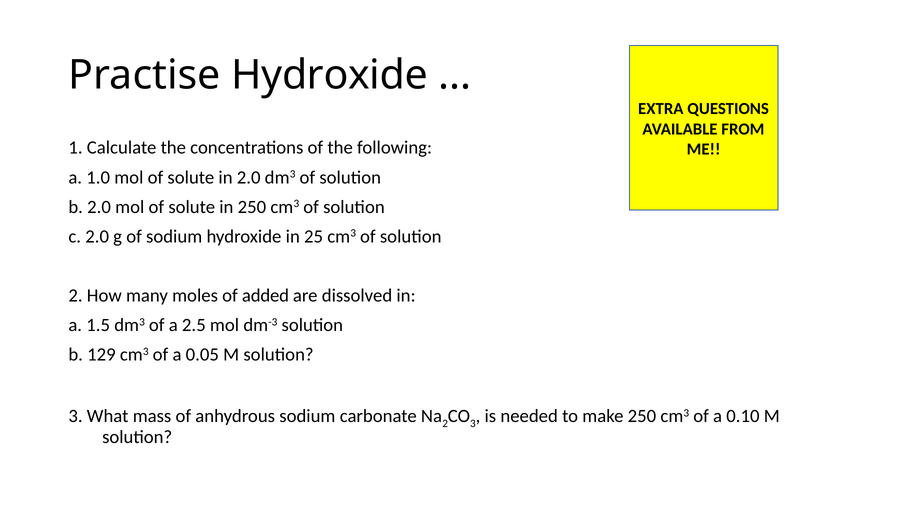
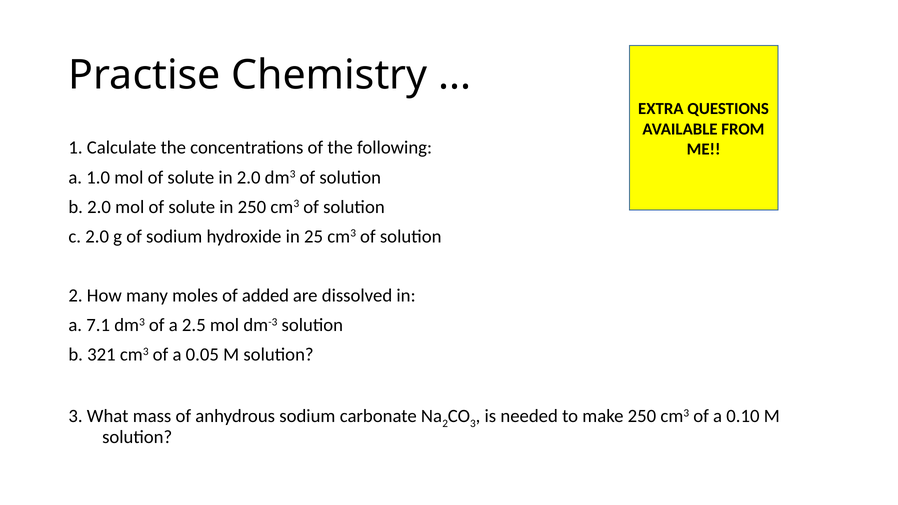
Practise Hydroxide: Hydroxide -> Chemistry (329, 75)
1.5: 1.5 -> 7.1 (98, 325)
129: 129 -> 321 (101, 355)
